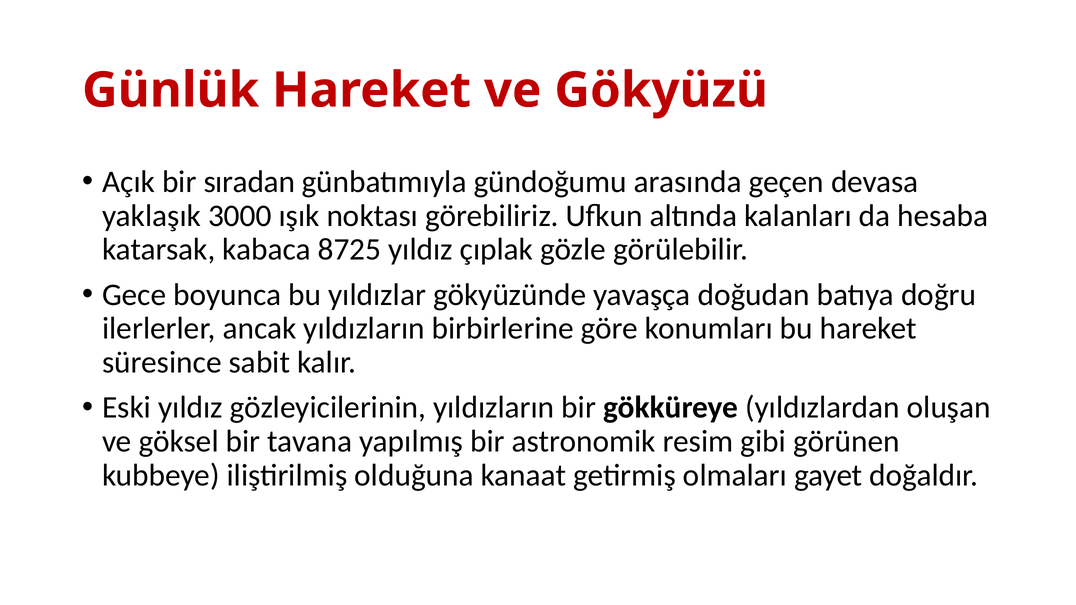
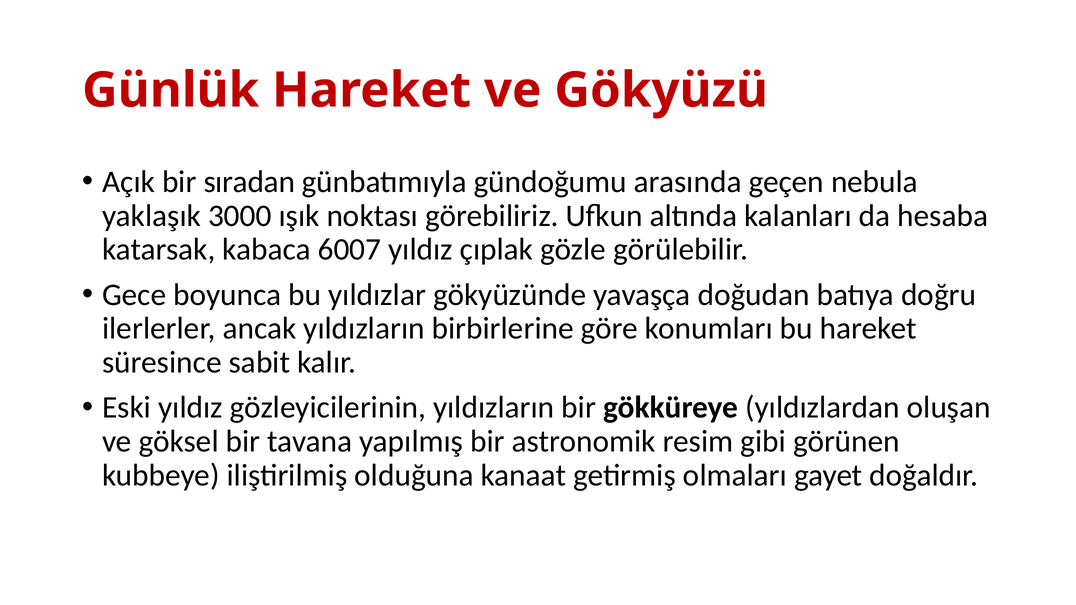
devasa: devasa -> nebula (875, 182)
8725: 8725 -> 6007 (349, 250)
